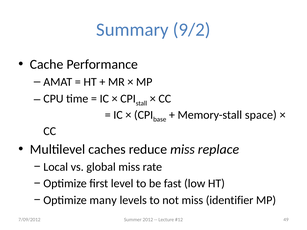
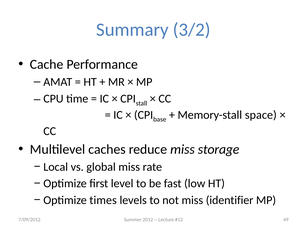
9/2: 9/2 -> 3/2 (192, 30)
replace: replace -> storage (219, 149)
many: many -> times (103, 200)
